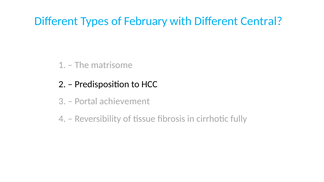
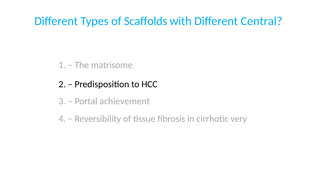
February: February -> Scaffolds (146, 21)
fully: fully -> very (239, 119)
